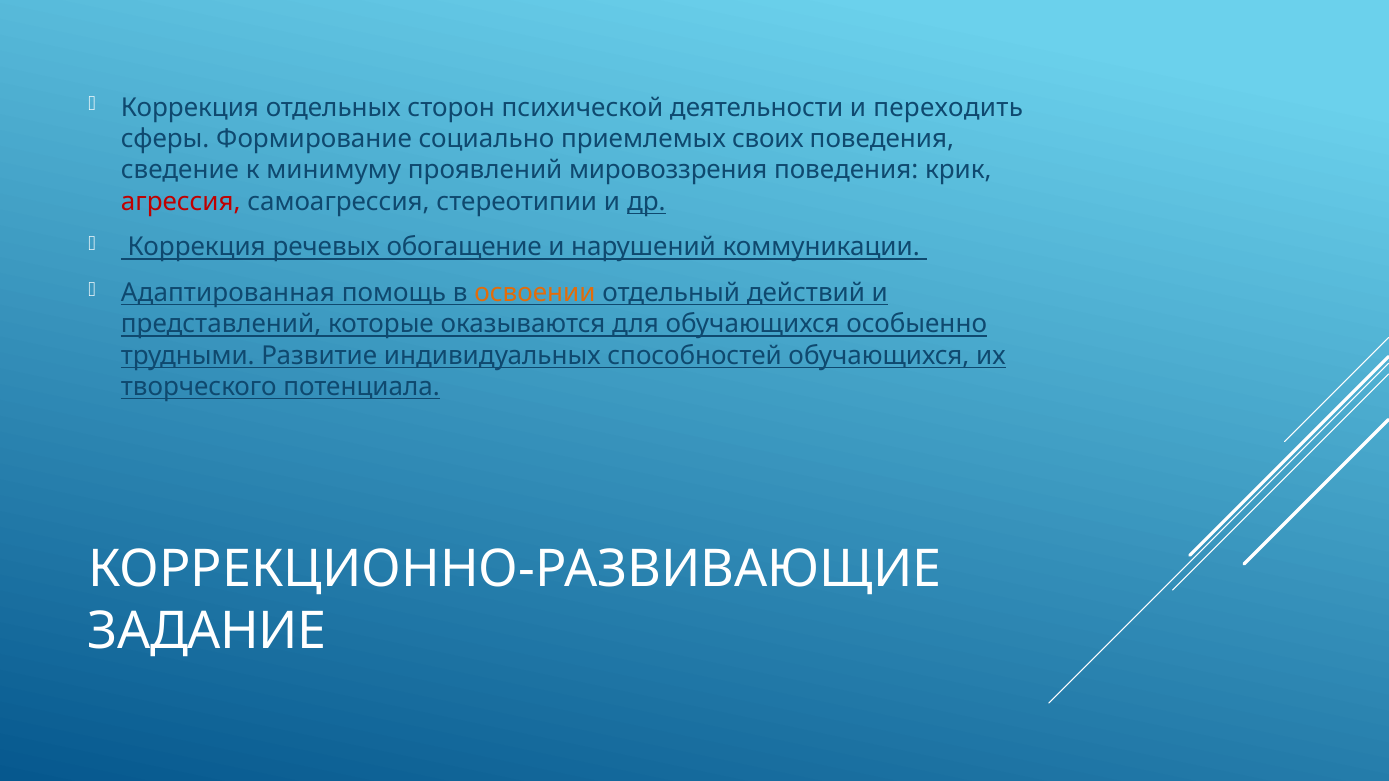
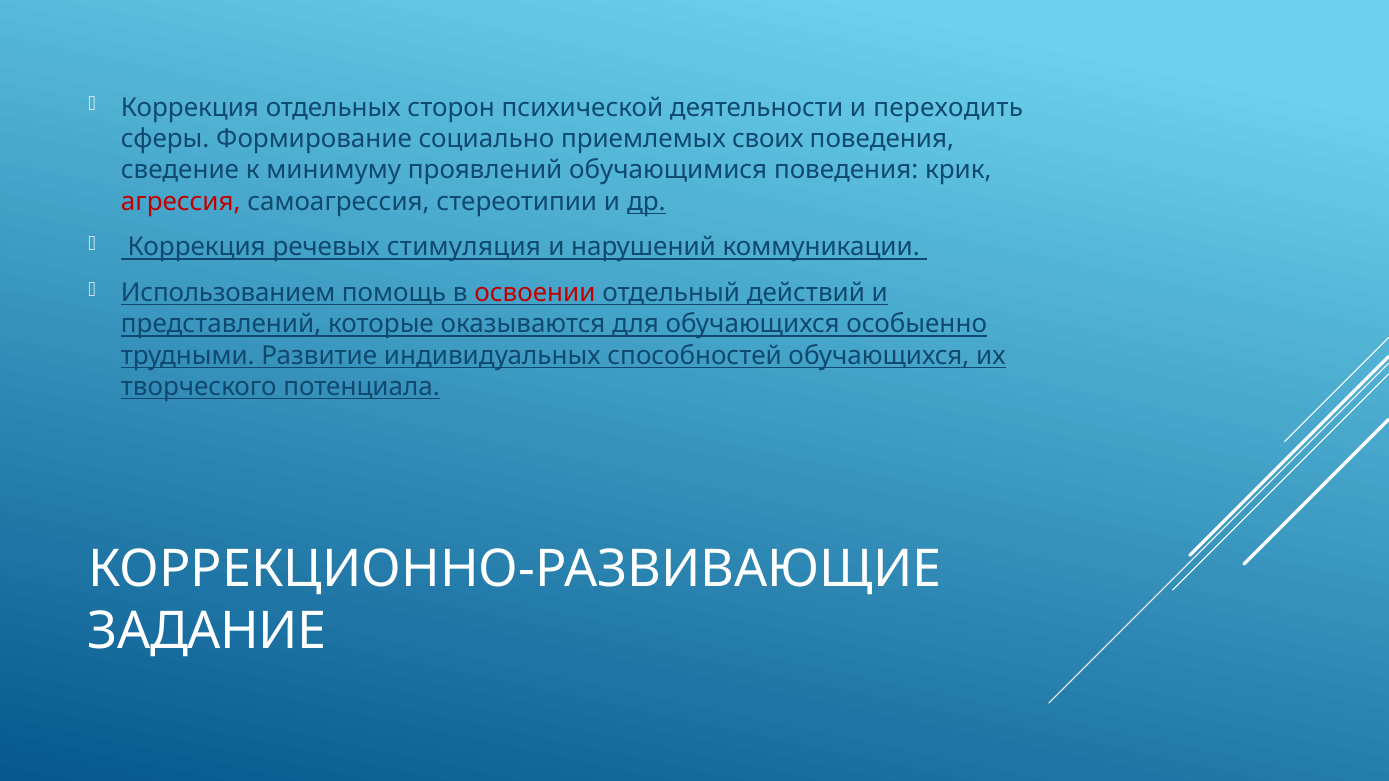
мировоззрения: мировоззрения -> обучающимися (668, 170)
обогащение: обогащение -> стимуляция (464, 247)
Адаптированная: Адаптированная -> Использованием (228, 293)
освоении colour: orange -> red (535, 293)
